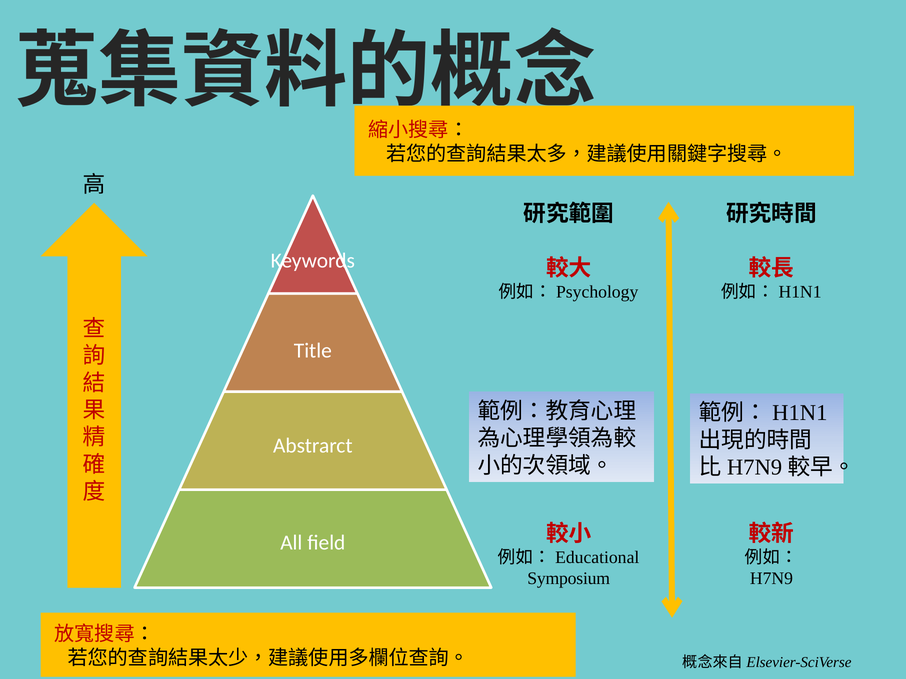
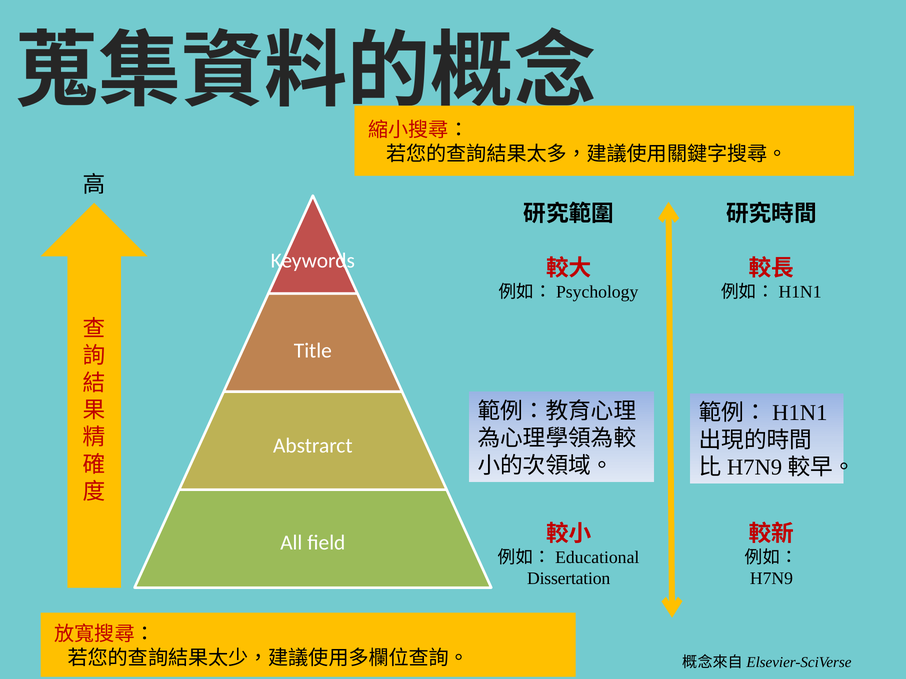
Symposium: Symposium -> Dissertation (569, 579)
